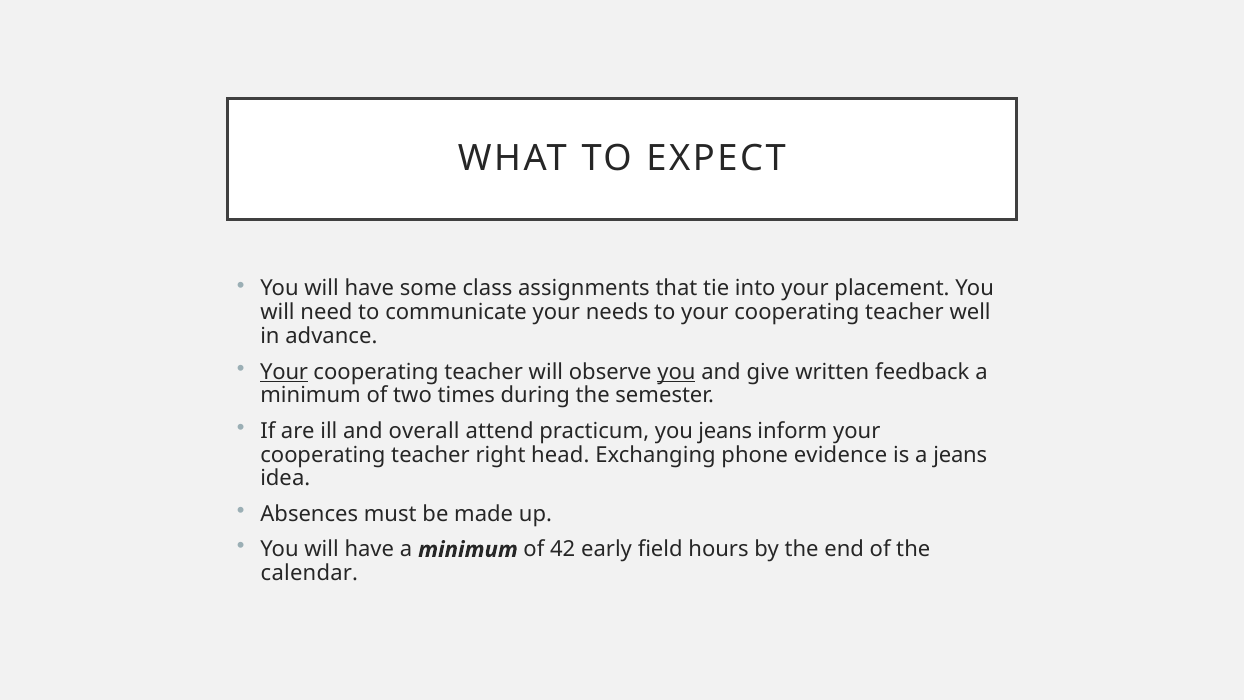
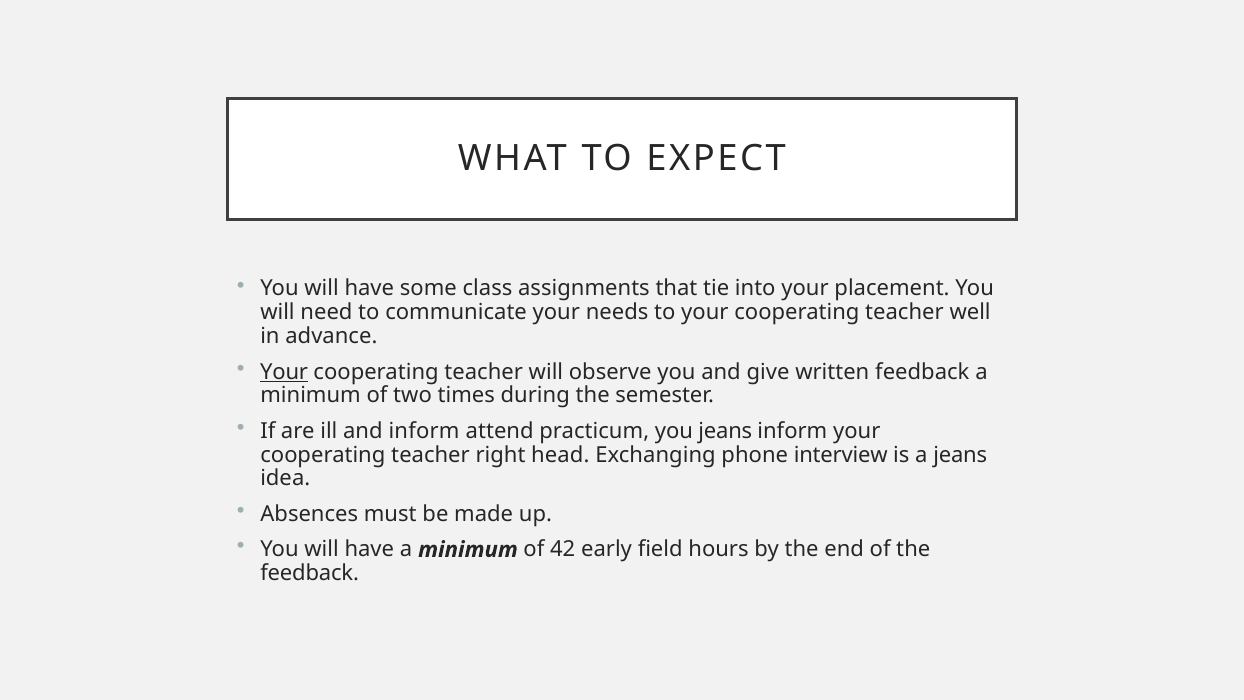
you underline: present -> none (676, 372)
and overall: overall -> inform (424, 431)
evidence: evidence -> interview (841, 455)
calendar: calendar -> feedback (310, 573)
